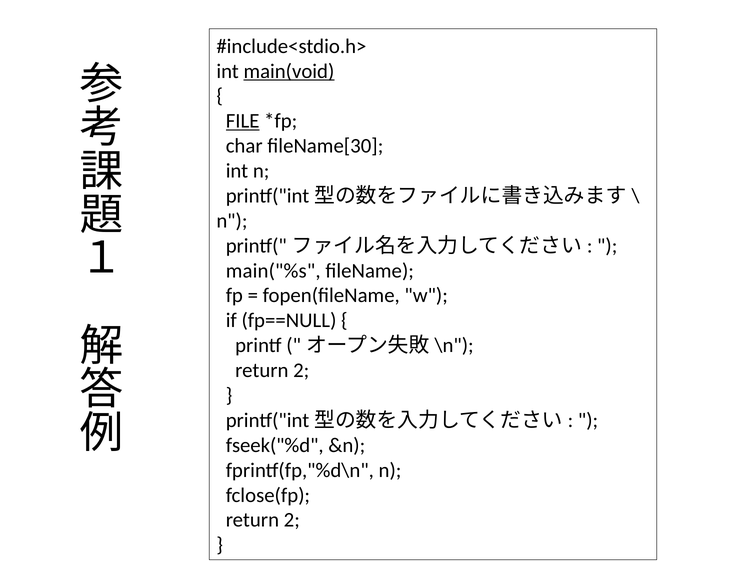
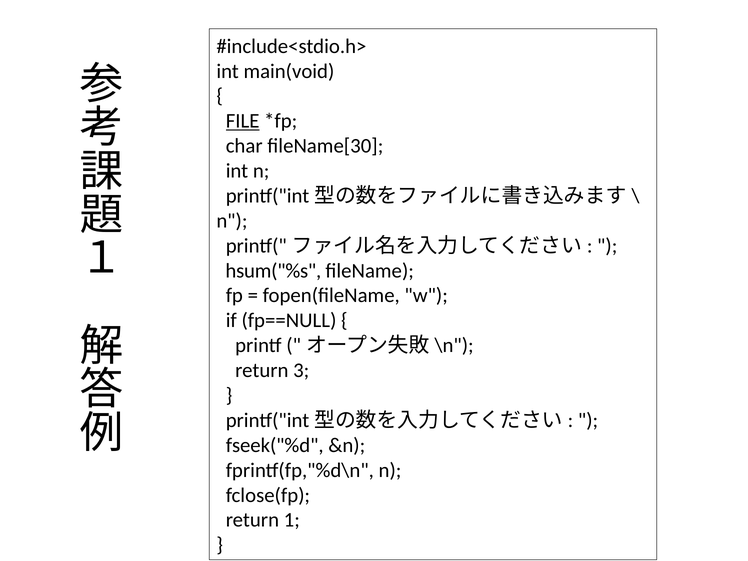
main(void underline: present -> none (289, 71)
main("%s: main("%s -> hsum("%s (273, 271)
2: 2 -> 3 (301, 370)
2: 2 -> 1 (292, 520)
